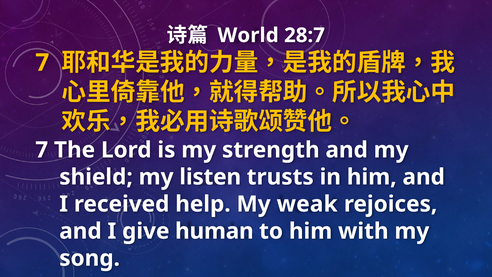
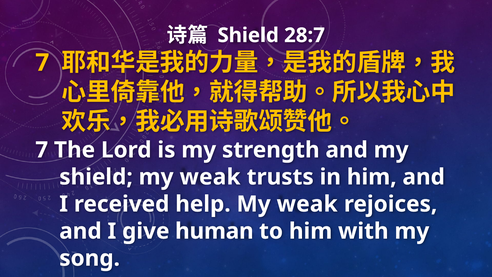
World: World -> Shield (248, 35)
shield my listen: listen -> weak (210, 177)
